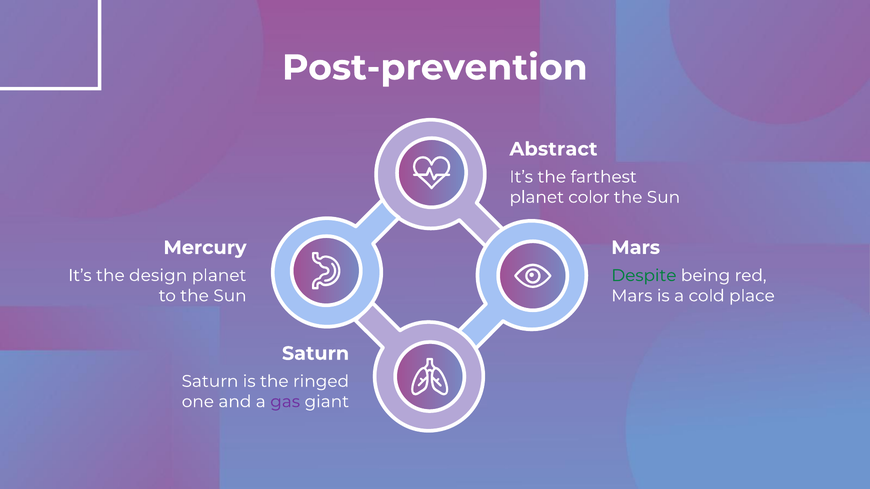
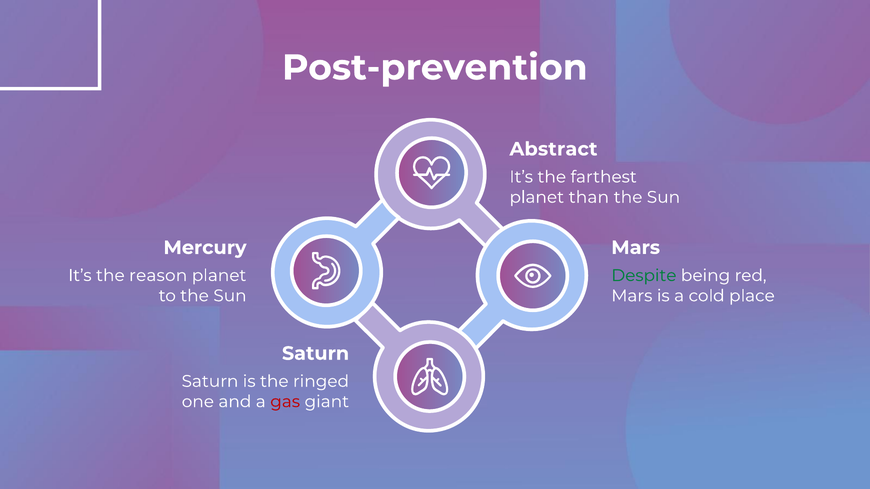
color: color -> than (589, 197)
design: design -> reason (158, 276)
gas colour: purple -> red (285, 402)
